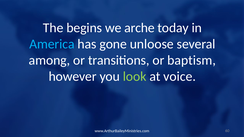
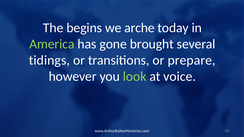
America colour: light blue -> light green (52, 44)
unloose: unloose -> brought (152, 44)
among: among -> tidings (49, 60)
baptism: baptism -> prepare (192, 60)
